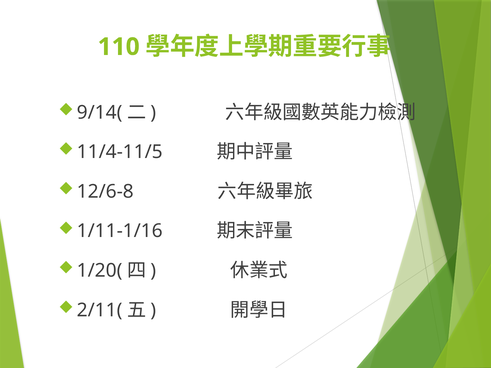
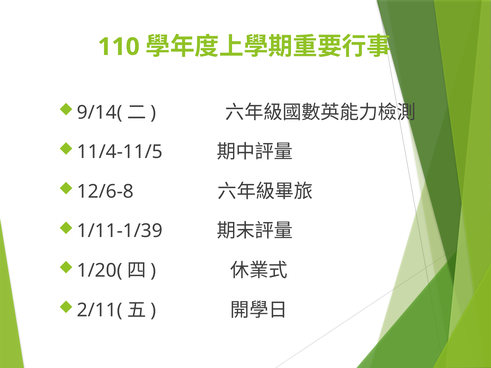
1/11-1/16: 1/11-1/16 -> 1/11-1/39 (120, 231)
